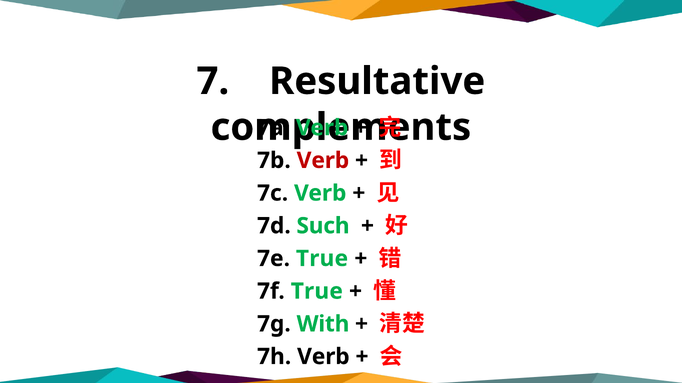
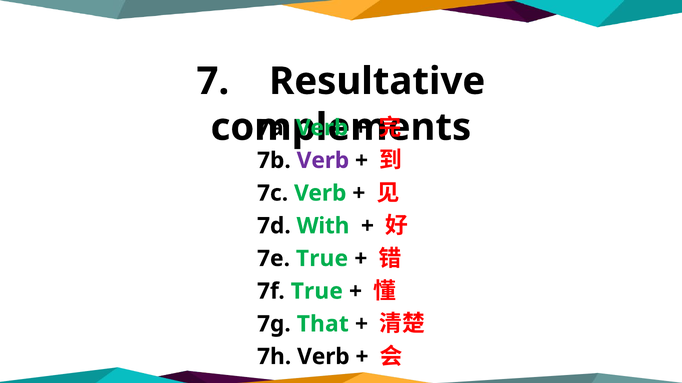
Verb colour: red -> purple (323, 161)
Such: Such -> With (323, 226)
With: With -> That (323, 324)
